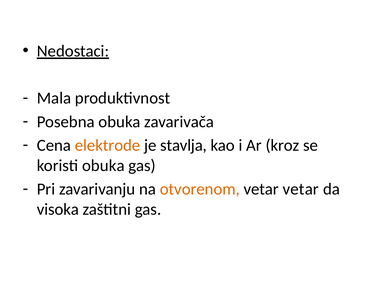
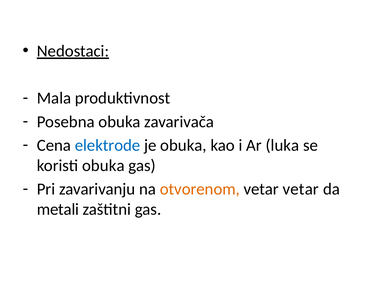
elektrode colour: orange -> blue (108, 145)
je stavlja: stavlja -> obuka (183, 145)
kroz: kroz -> luka (282, 145)
visoka: visoka -> metali (58, 209)
